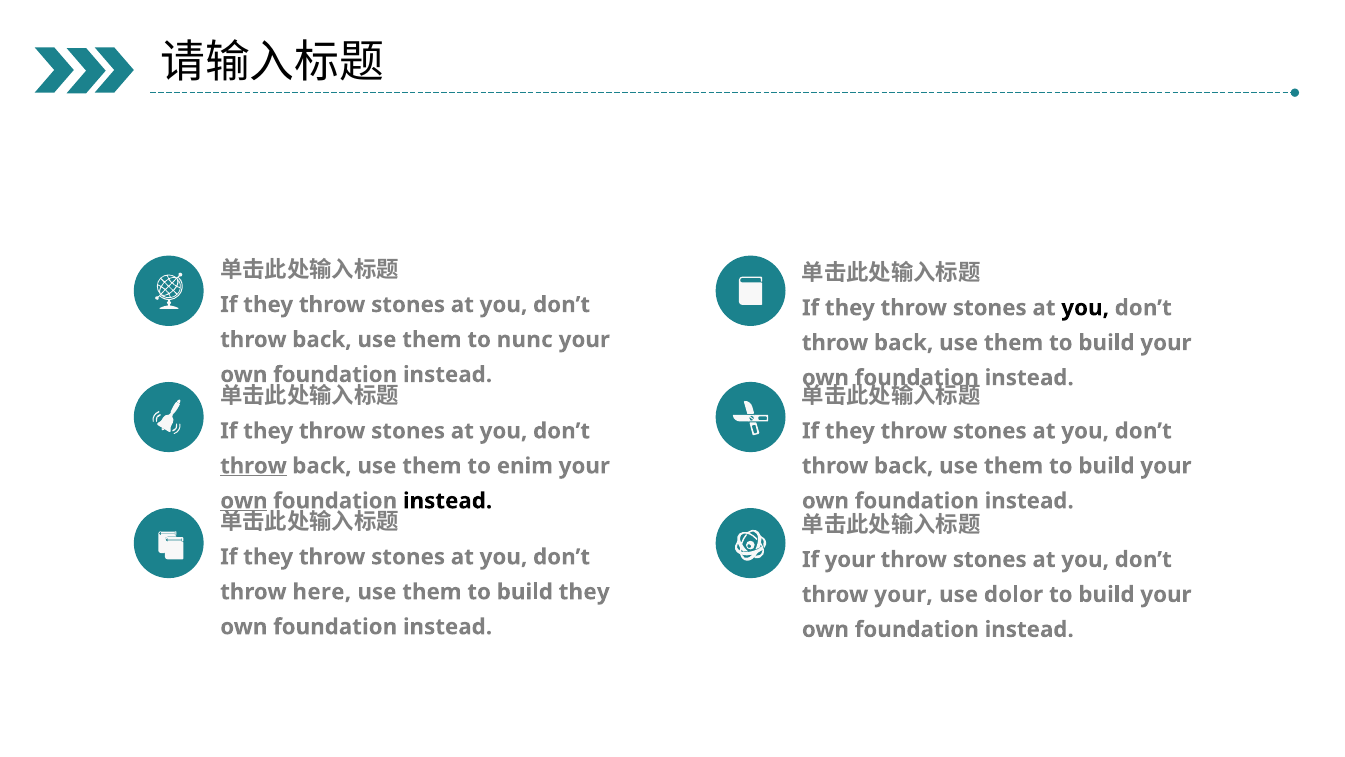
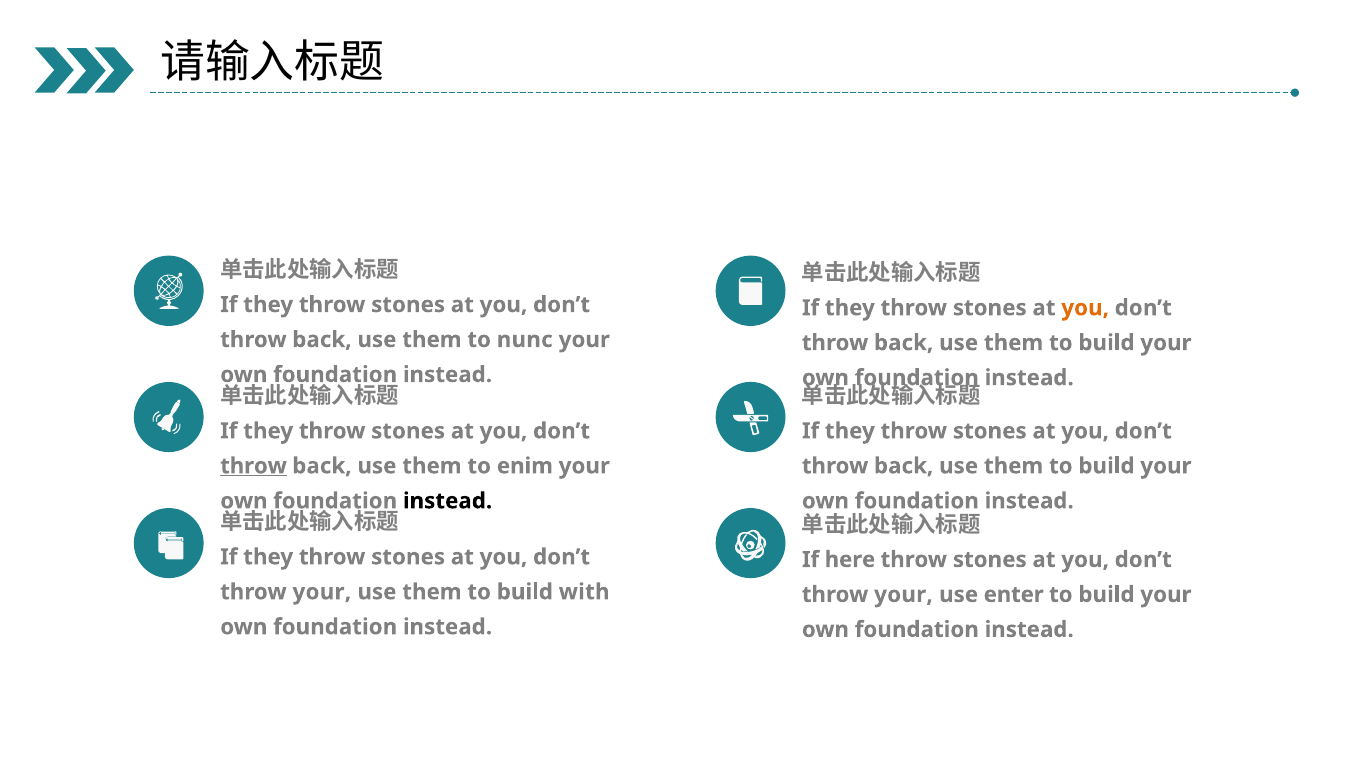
you colour: black -> orange (1085, 308)
own underline: present -> none (244, 501)
If your: your -> here (850, 559)
here: here -> your (322, 592)
build they: they -> with (584, 592)
dolor: dolor -> enter (1014, 594)
